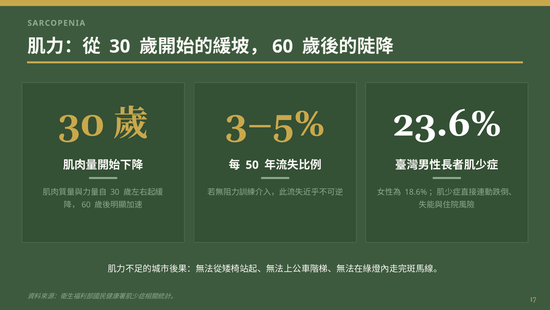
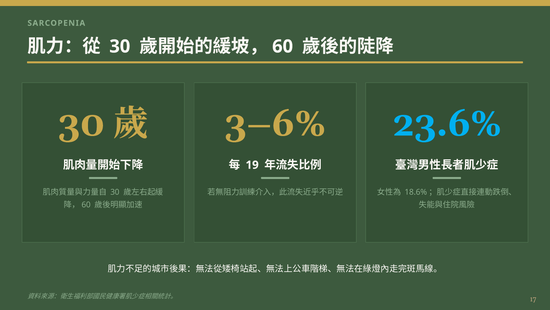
3–5%: 3–5% -> 3–6% (275, 124)
23.6% colour: white -> light blue (447, 124)
50: 50 -> 19 (252, 165)
